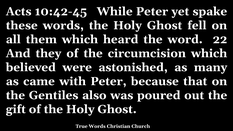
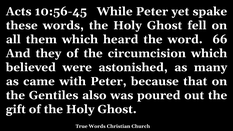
10:42-45: 10:42-45 -> 10:56-45 (61, 11)
22: 22 -> 66 (220, 39)
